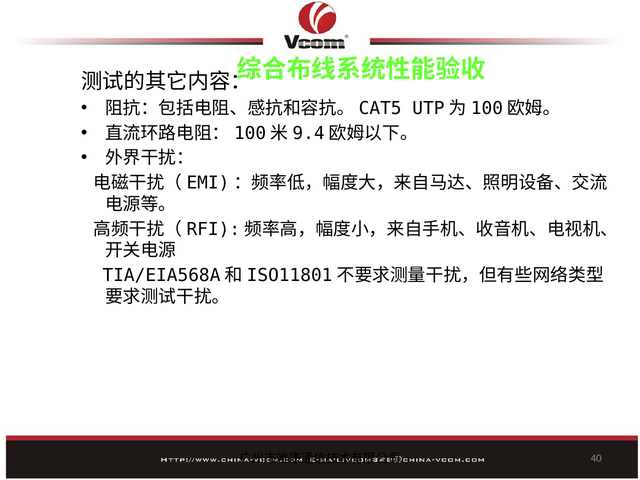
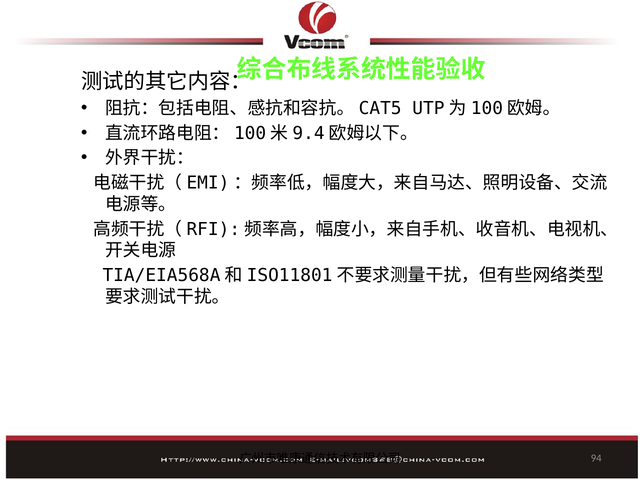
40: 40 -> 94 (596, 458)
